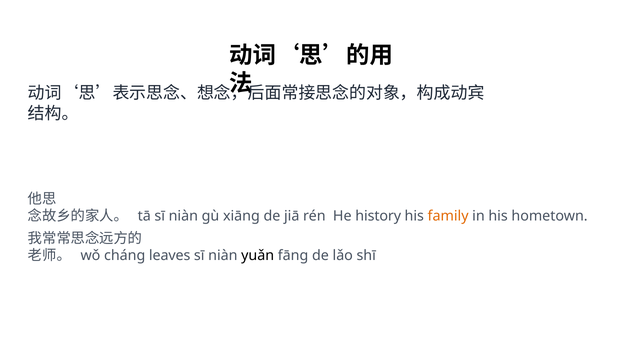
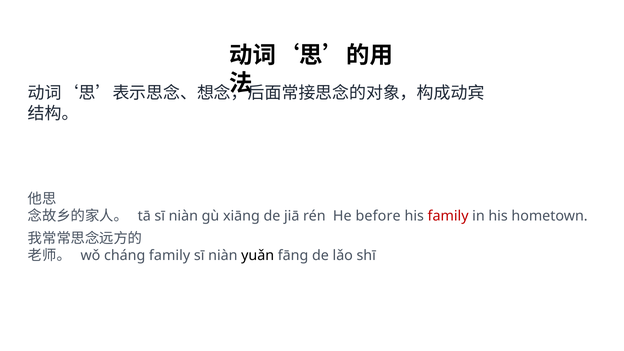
history: history -> before (378, 216)
family colour: orange -> red (448, 216)
cháng leaves: leaves -> family (170, 256)
